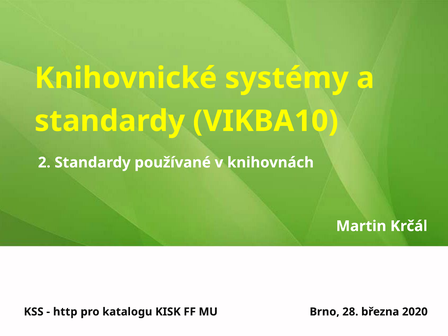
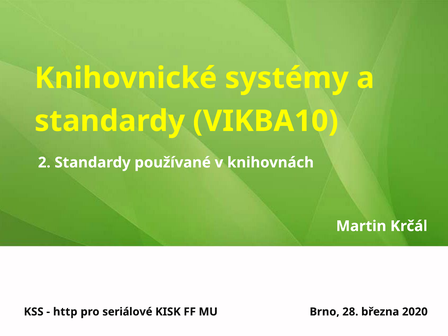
katalogu: katalogu -> seriálové (127, 312)
